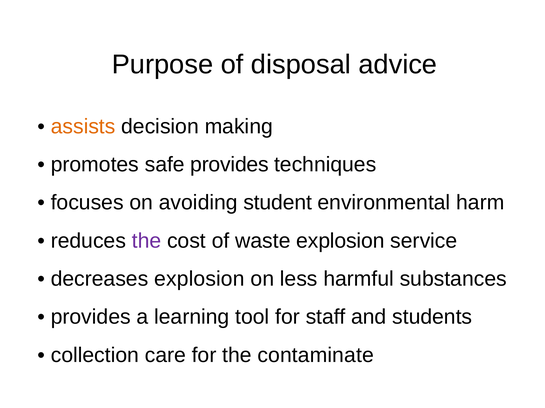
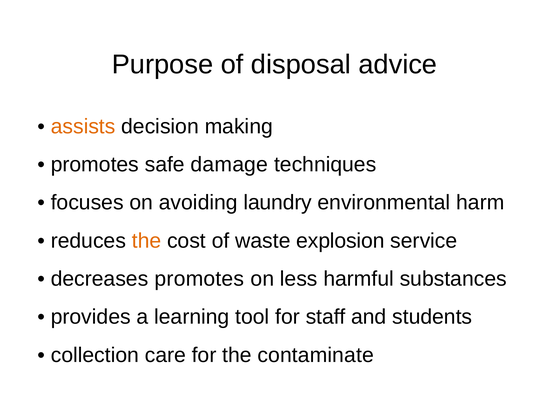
safe provides: provides -> damage (229, 165)
student: student -> laundry (278, 203)
the colour: purple -> orange (147, 241)
decreases explosion: explosion -> promotes (199, 279)
